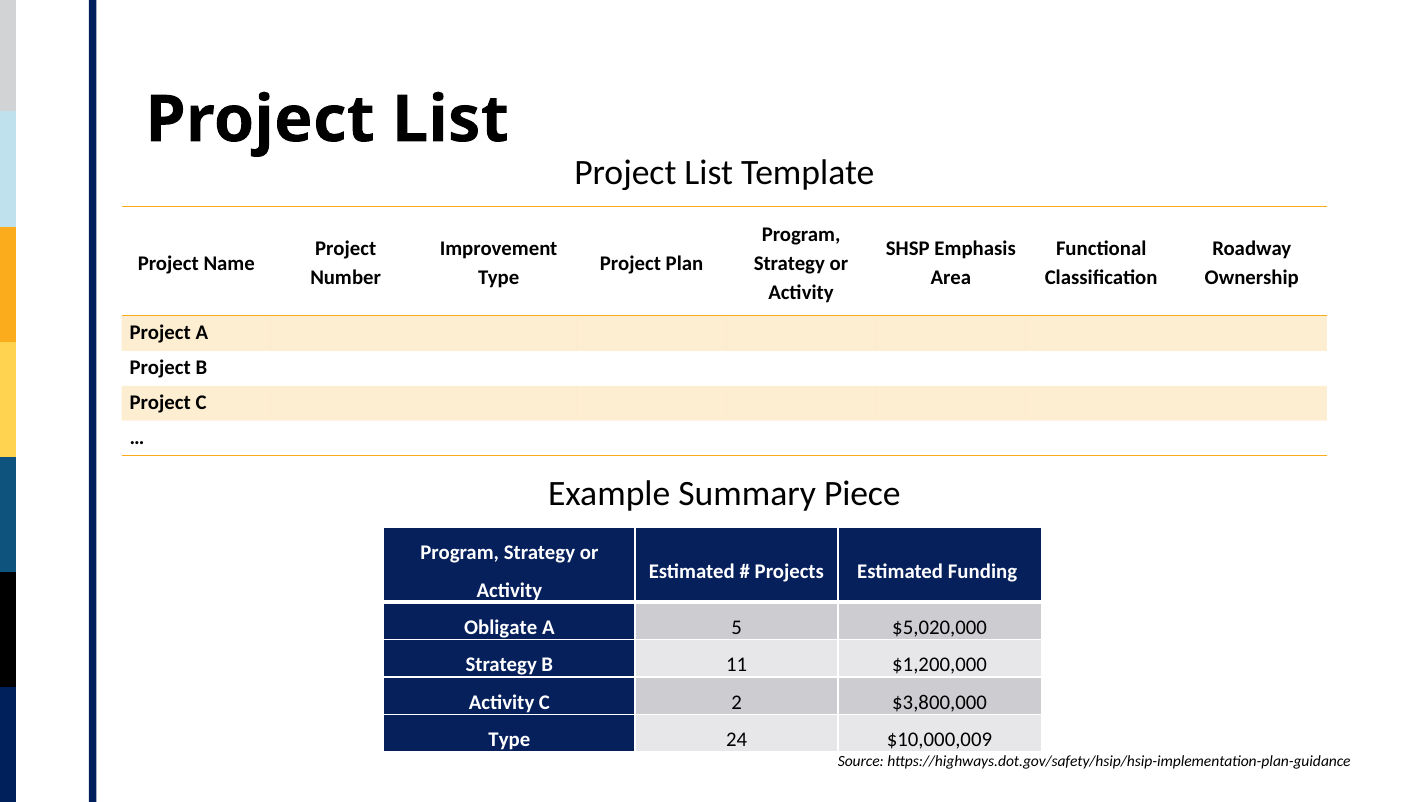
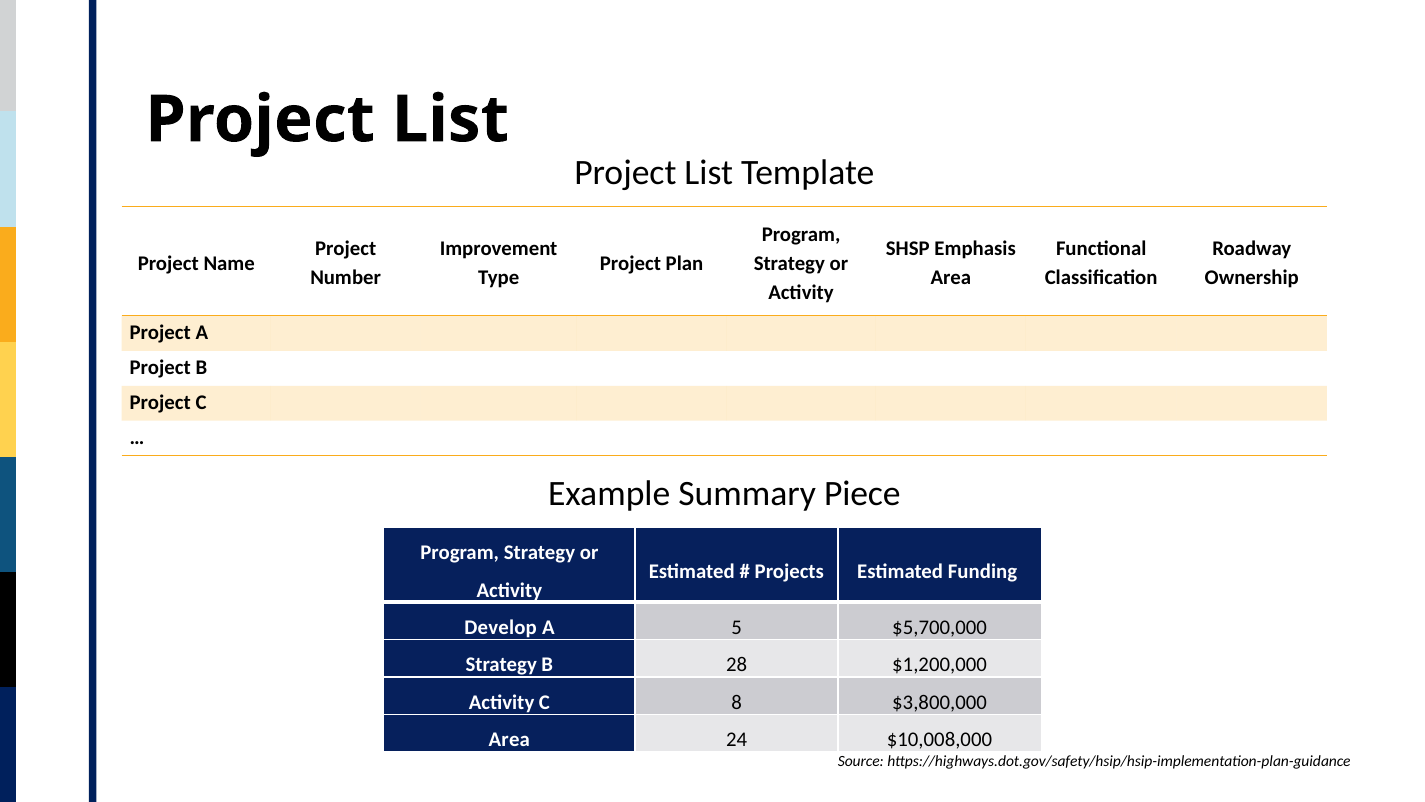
Obligate: Obligate -> Develop (501, 627)
$5,020,000: $5,020,000 -> $5,700,000 (940, 627)
11: 11 -> 28 (737, 665)
2: 2 -> 8 (737, 702)
Type: Type -> Area (509, 740)
$10,000,009: $10,000,009 -> $10,008,000 (939, 740)
